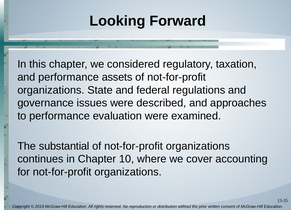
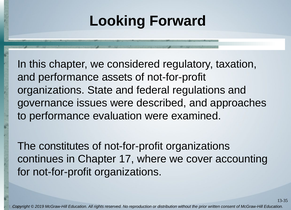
substantial: substantial -> constitutes (64, 146)
10: 10 -> 17 (127, 159)
